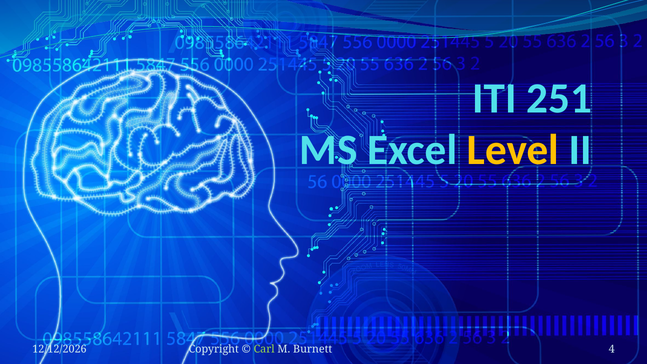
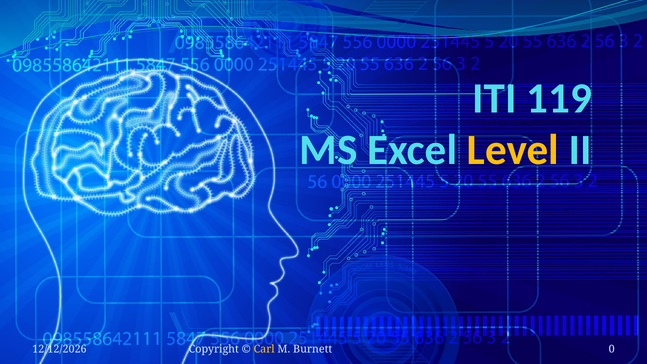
251: 251 -> 119 (559, 98)
Carl colour: light green -> yellow (264, 349)
4: 4 -> 0 (612, 349)
